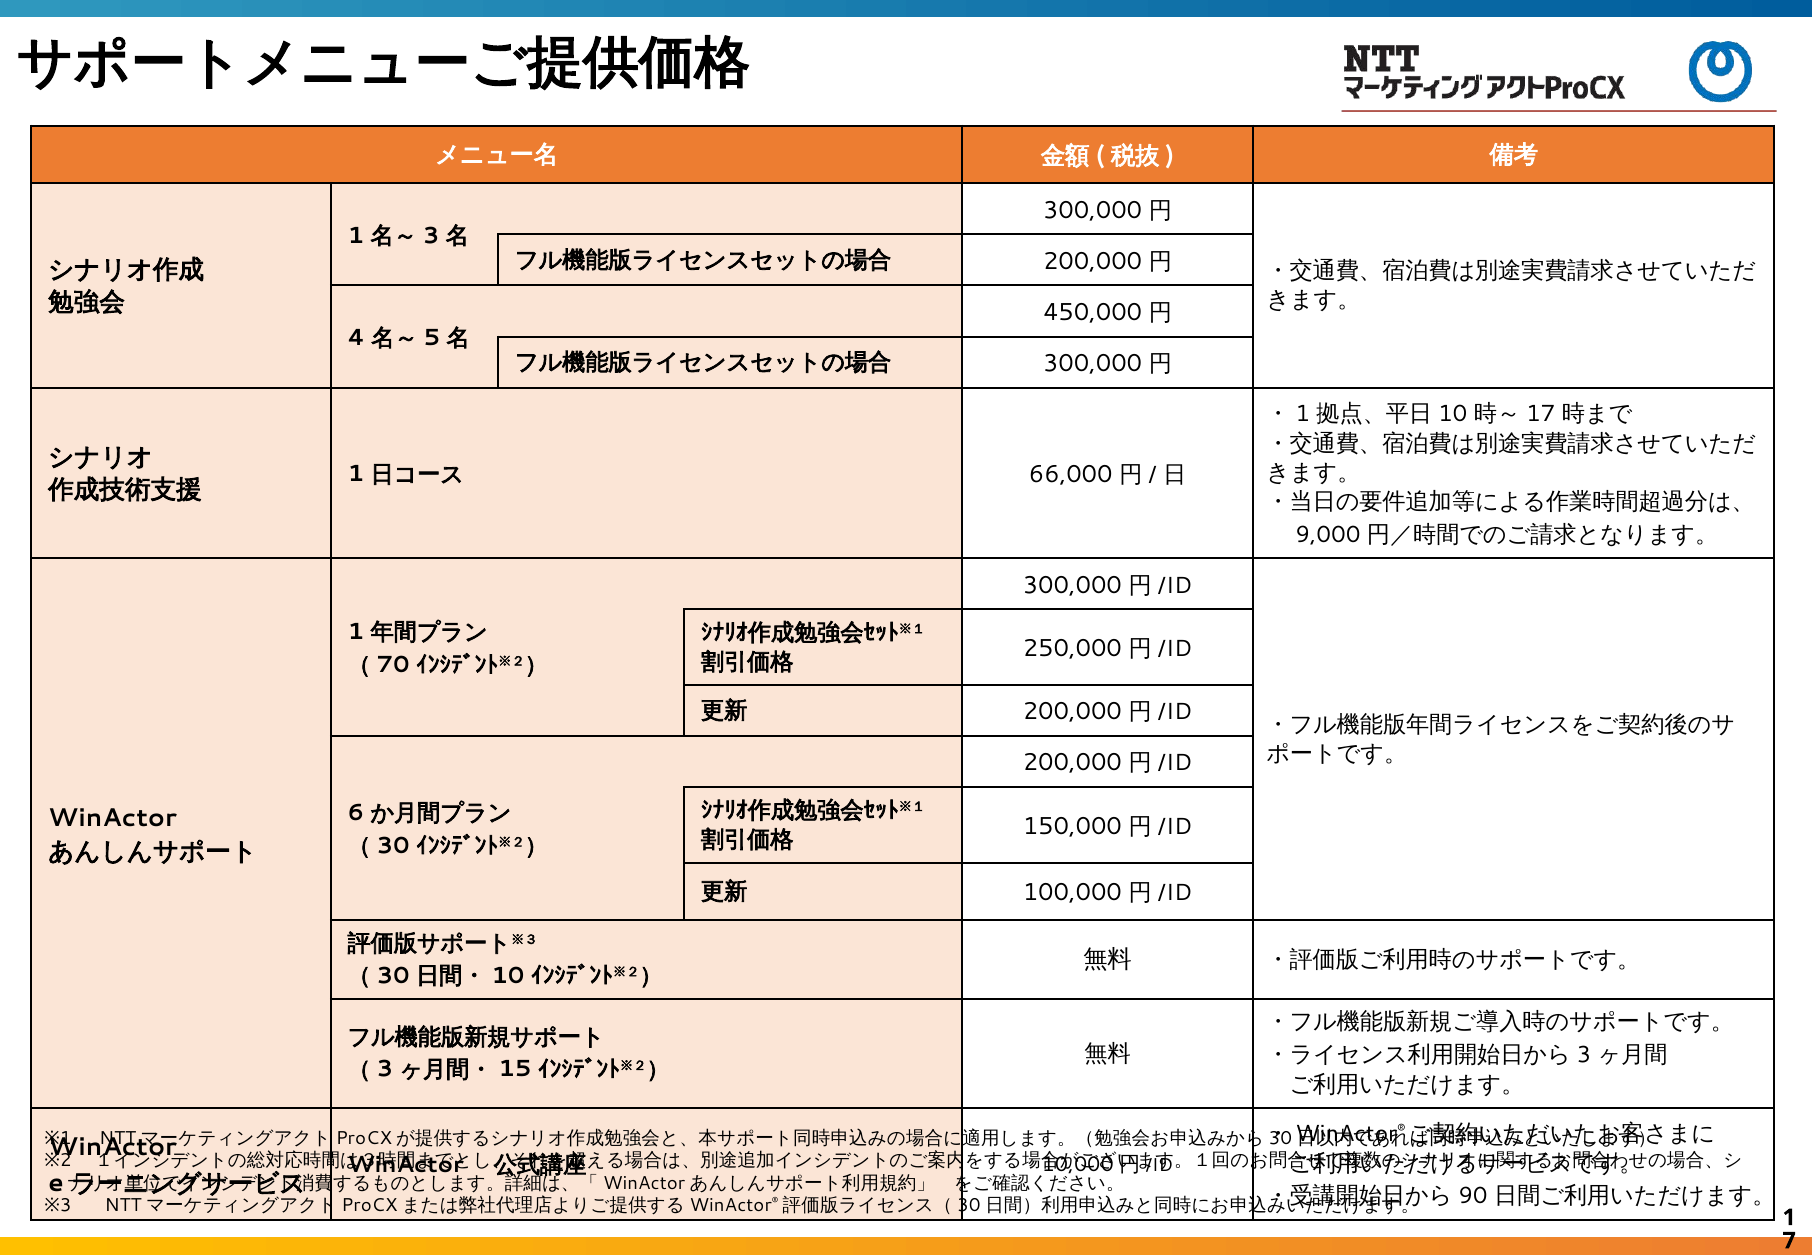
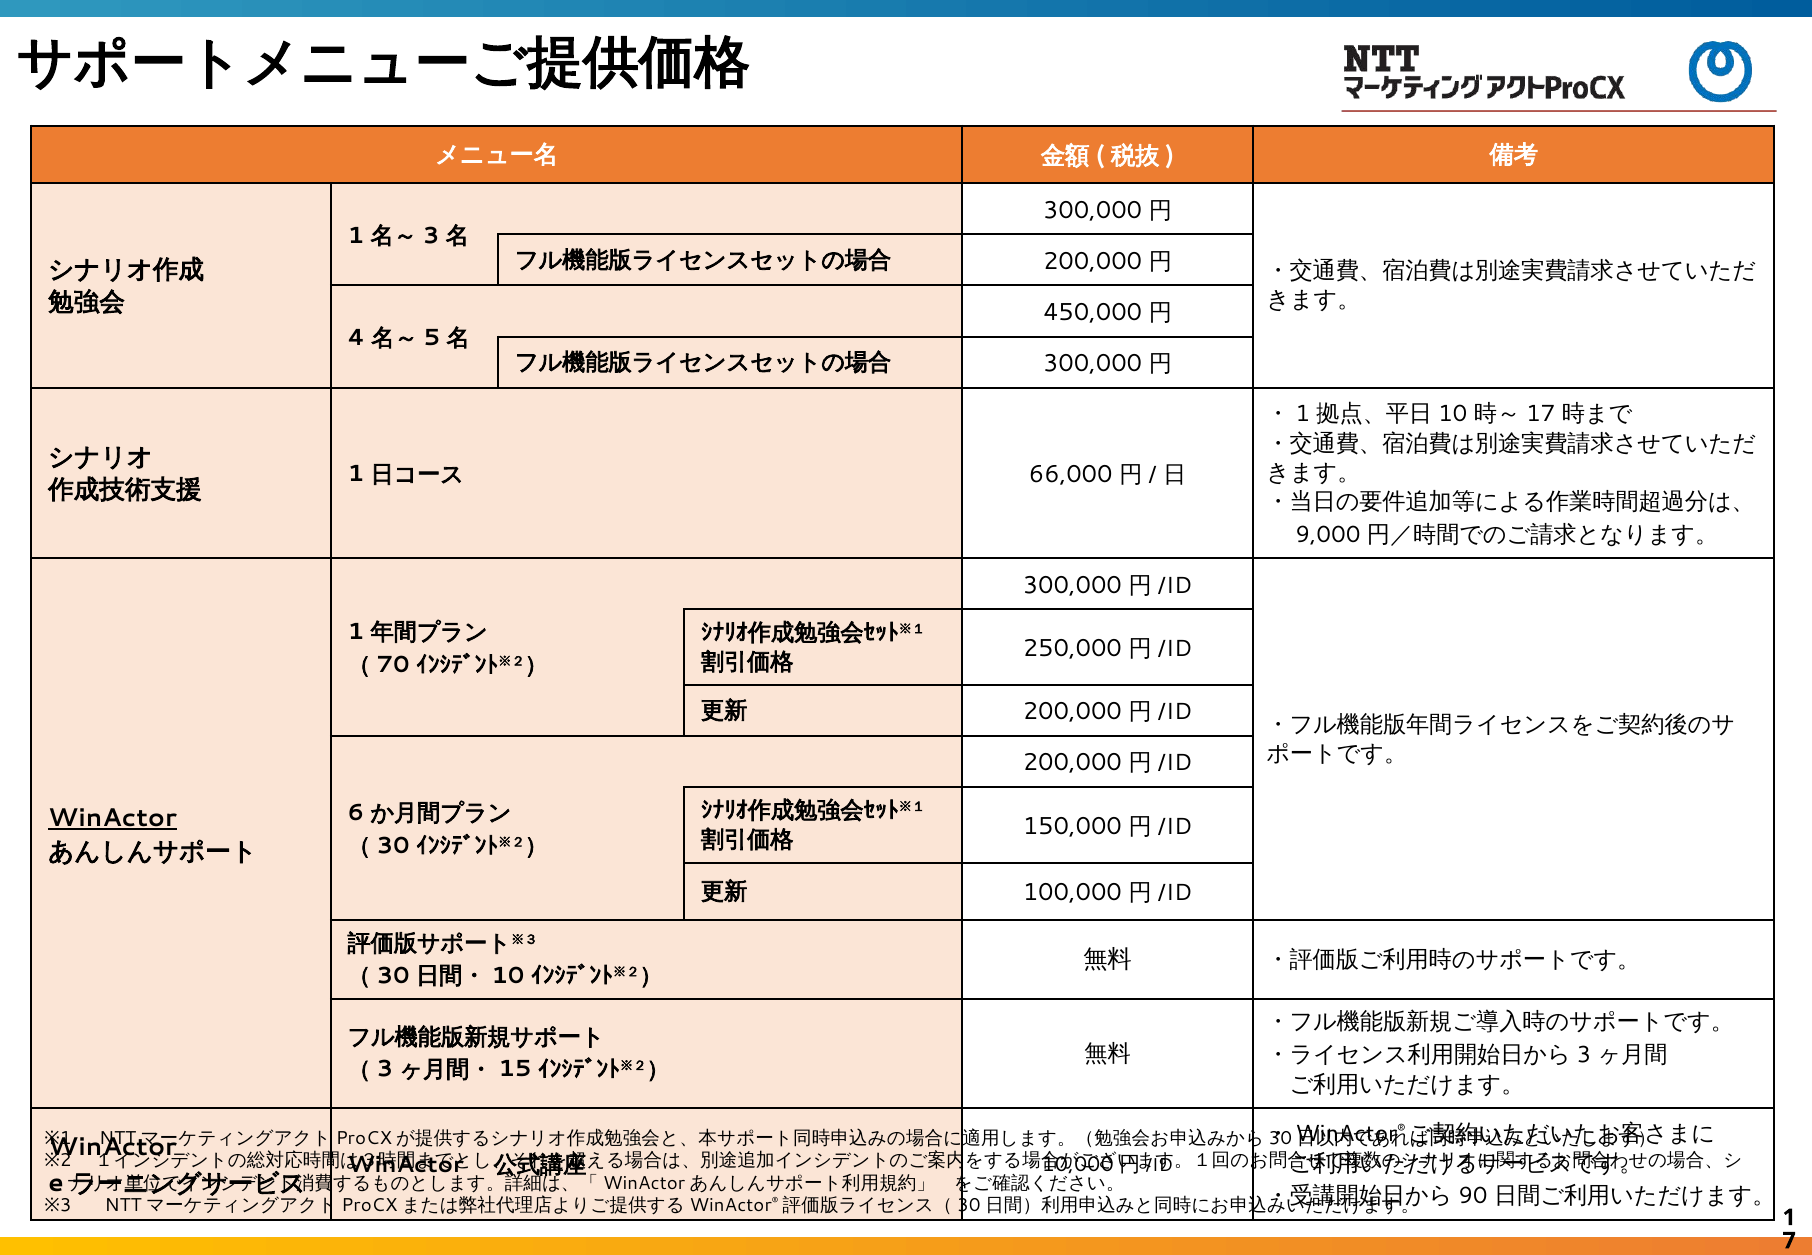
WinActor underline: none -> present (113, 818)
